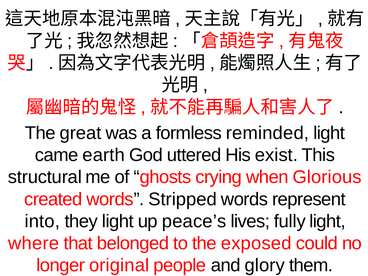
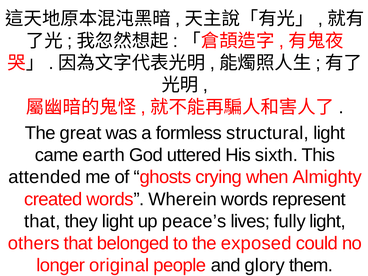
reminded: reminded -> structural (267, 133)
exist: exist -> sixth (276, 155)
structural: structural -> attended (45, 177)
Glorious: Glorious -> Almighty (327, 177)
Stripped: Stripped -> Wherein (183, 199)
into: into -> that (42, 221)
where: where -> others (34, 243)
